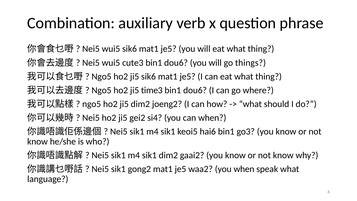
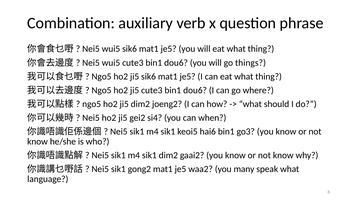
ji5 time3: time3 -> cute3 (152, 90)
you when: when -> many (244, 169)
